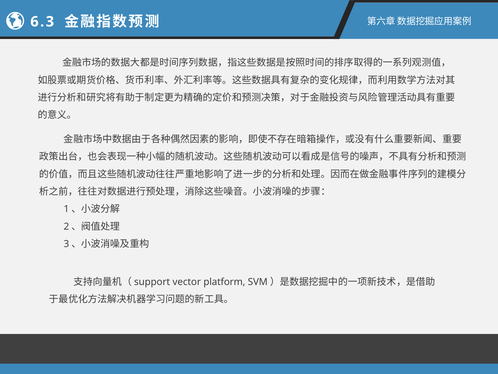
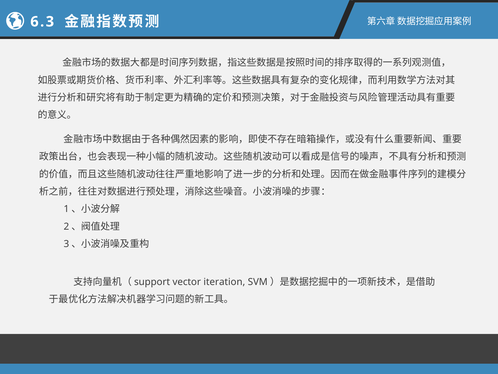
platform: platform -> iteration (224, 282)
